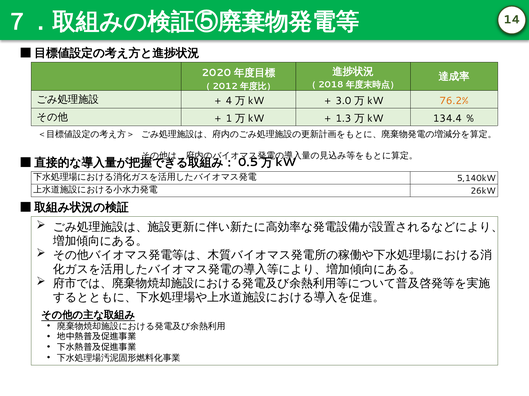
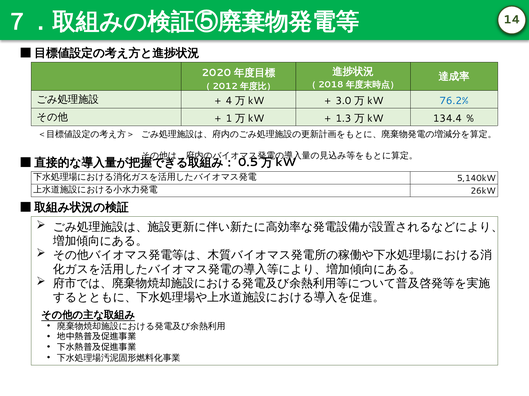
76.2% colour: orange -> blue (454, 101)
